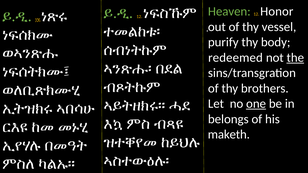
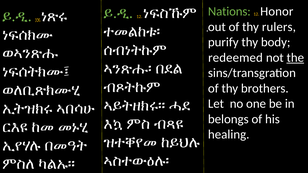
Heaven: Heaven -> Nations (229, 11)
vessel: vessel -> rulers (279, 27)
one underline: present -> none (256, 104)
maketh: maketh -> healing (229, 135)
